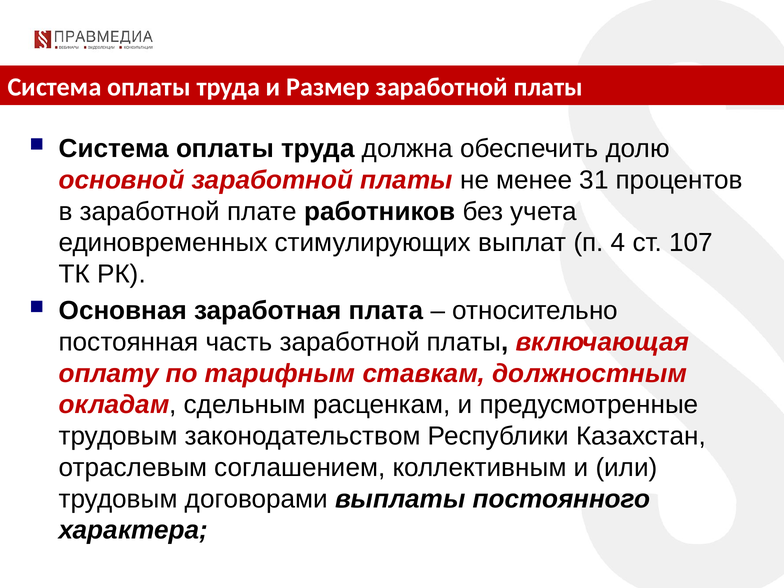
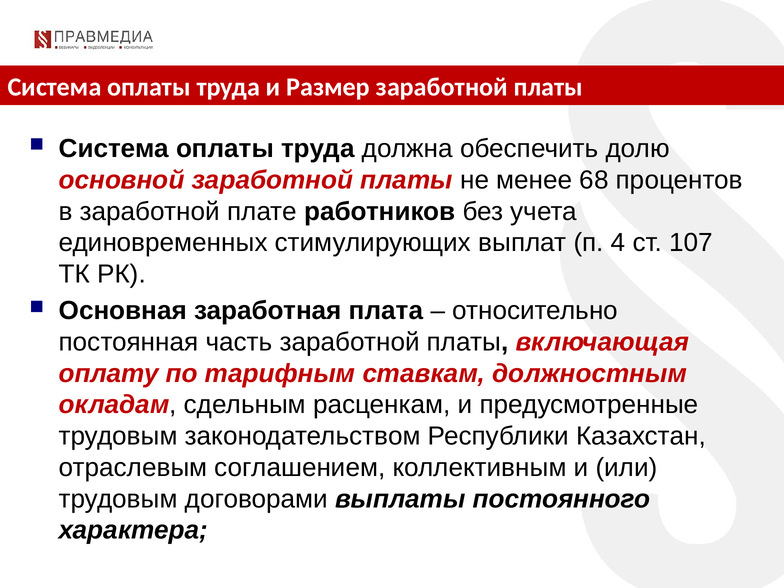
31: 31 -> 68 (594, 180)
